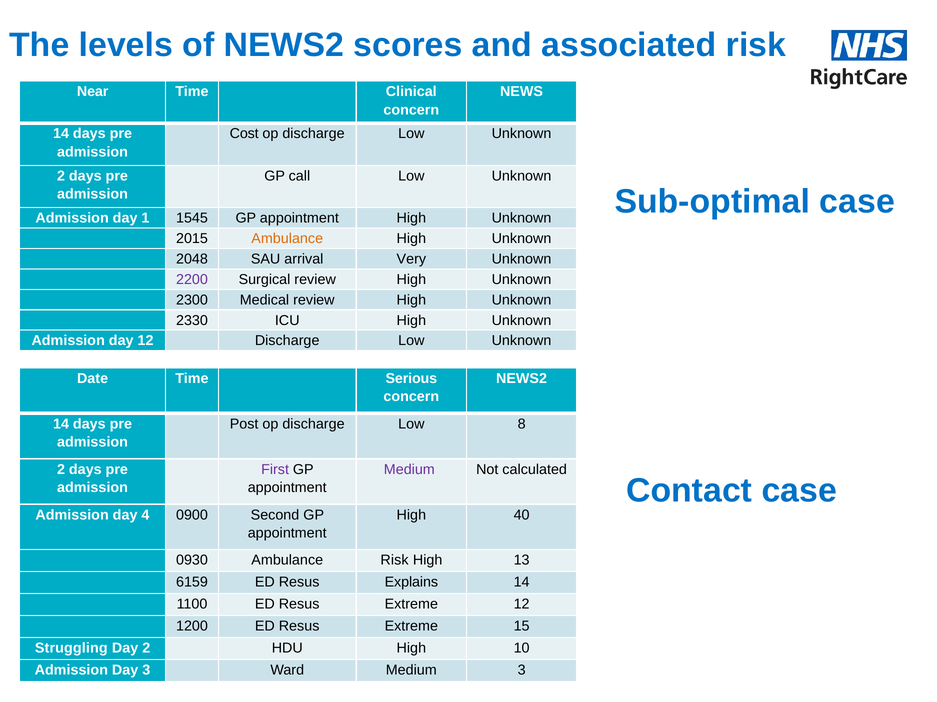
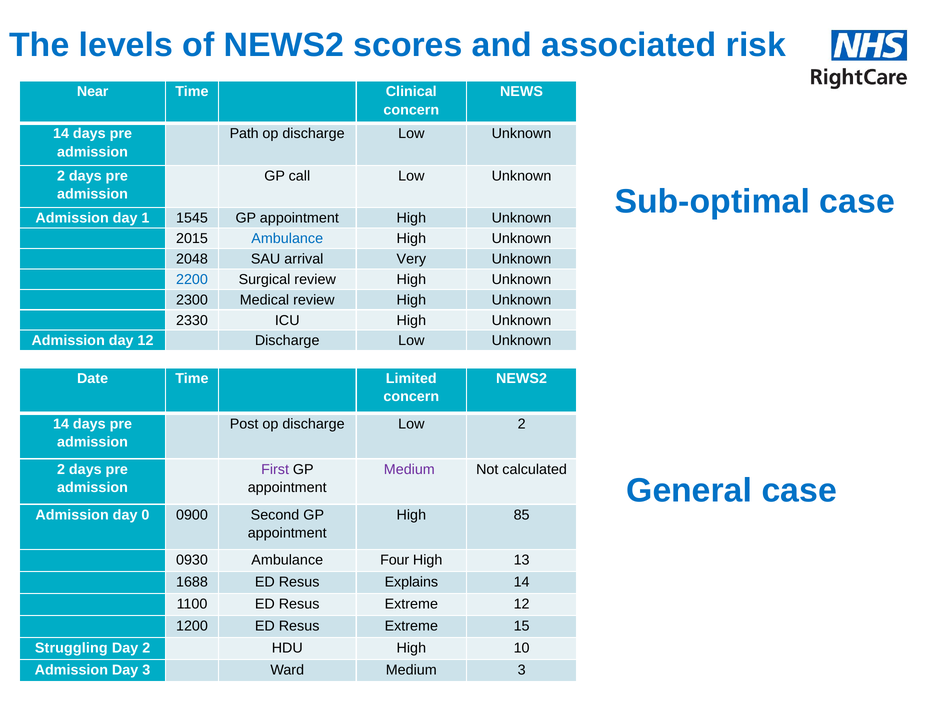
Cost: Cost -> Path (244, 134)
Ambulance colour: orange -> blue (287, 239)
2200 colour: purple -> blue (192, 280)
Serious: Serious -> Limited (411, 379)
Low 8: 8 -> 2 (522, 424)
Contact: Contact -> General (689, 491)
4: 4 -> 0 (145, 515)
40: 40 -> 85 (522, 515)
Ambulance Risk: Risk -> Four (395, 561)
6159: 6159 -> 1688 (192, 583)
